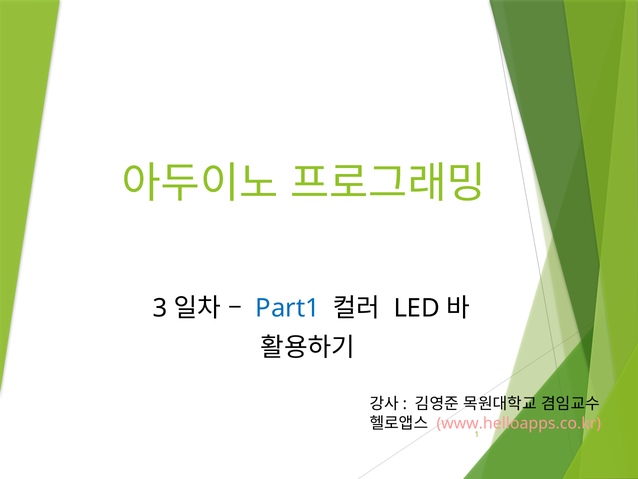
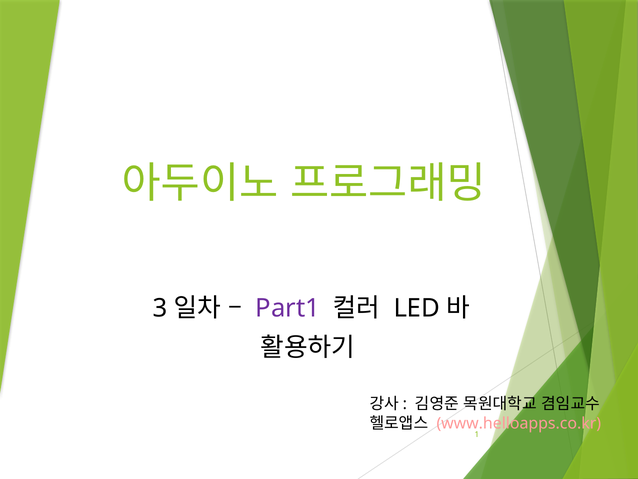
Part1 colour: blue -> purple (288, 308)
